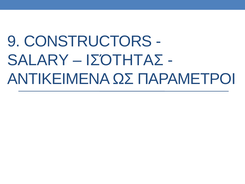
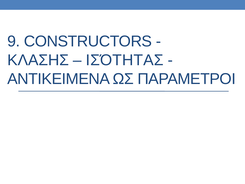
SALARY: SALARY -> ΚΛΑΣΗΣ (38, 60)
